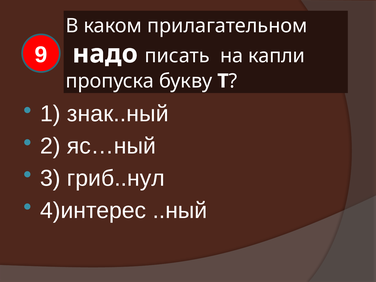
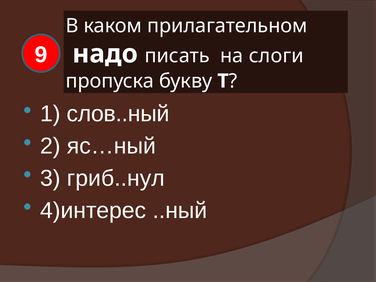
капли: капли -> слоги (276, 56)
знак..ный: знак..ный -> слов..ный (118, 114)
